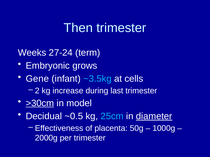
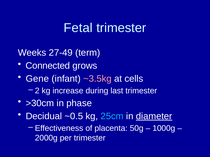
Then: Then -> Fetal (78, 28)
27-24: 27-24 -> 27-49 (61, 53)
Embryonic: Embryonic -> Connected (48, 66)
~3.5kg colour: light blue -> pink (97, 79)
>30cm underline: present -> none (40, 103)
model: model -> phase (79, 103)
